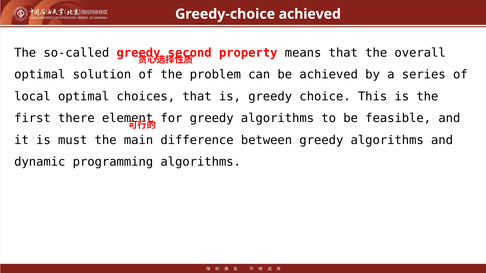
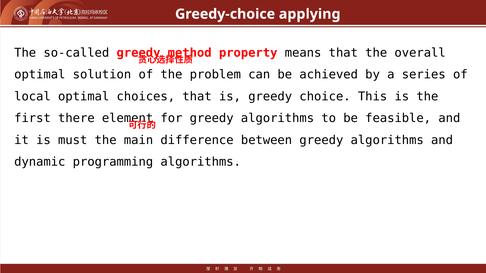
Greedy-choice achieved: achieved -> applying (310, 14)
second: second -> method (190, 53)
